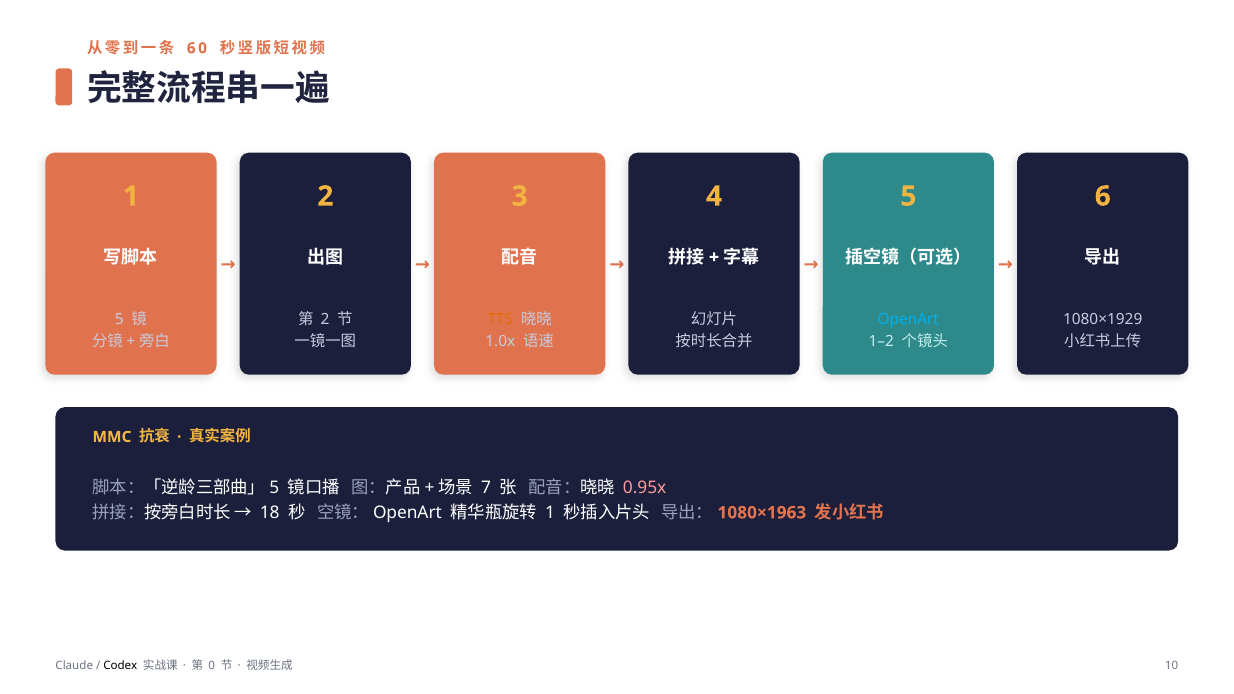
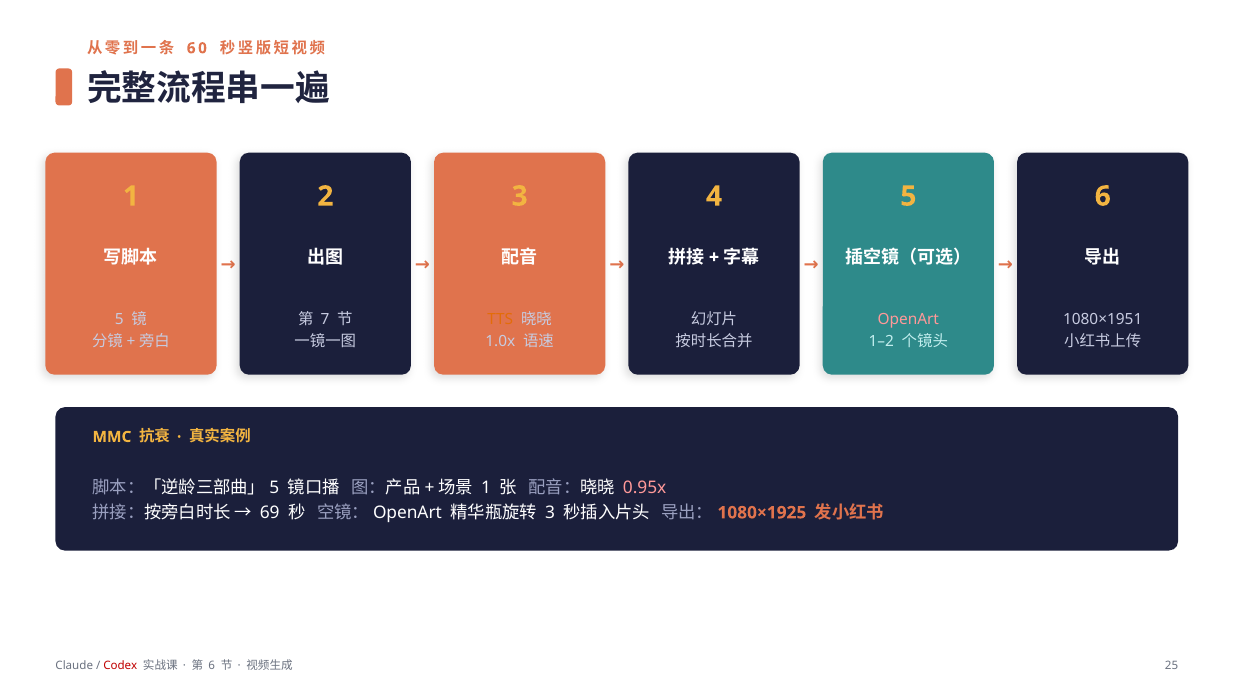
2: 2 -> 7 (325, 320)
OpenArt colour: light blue -> pink (908, 320)
1080×1929: 1080×1929 -> 1080×1951 (1103, 320)
7: 7 -> 1 (486, 488)
18: 18 -> 69 (270, 513)
1: 1 -> 3 (550, 513)
1080×1963: 1080×1963 -> 1080×1925 (762, 513)
Codex colour: black -> red (120, 666)
0: 0 -> 6 (212, 666)
10: 10 -> 25 (1172, 666)
